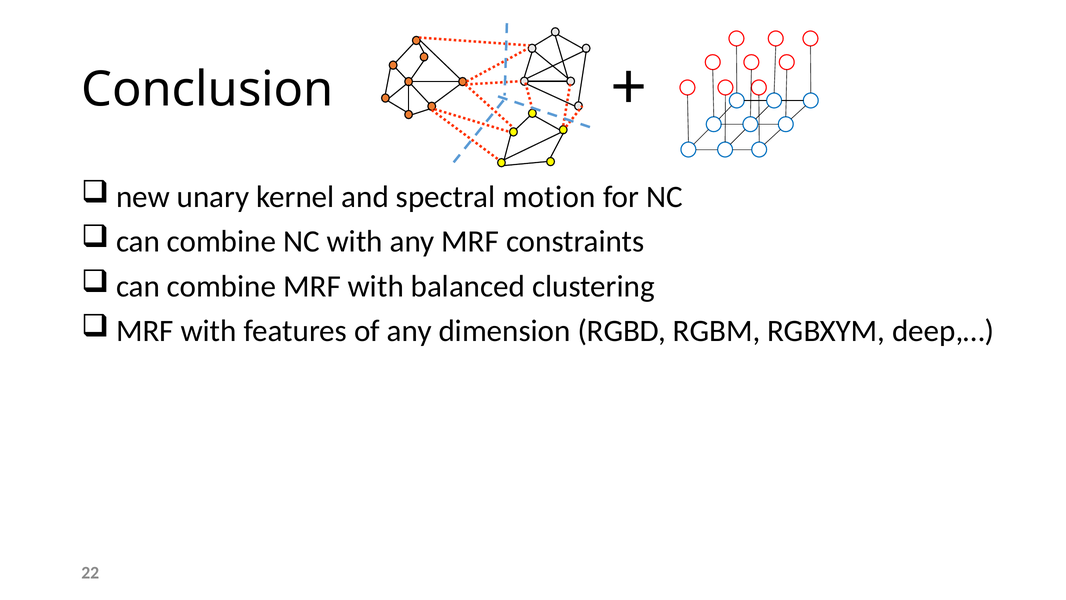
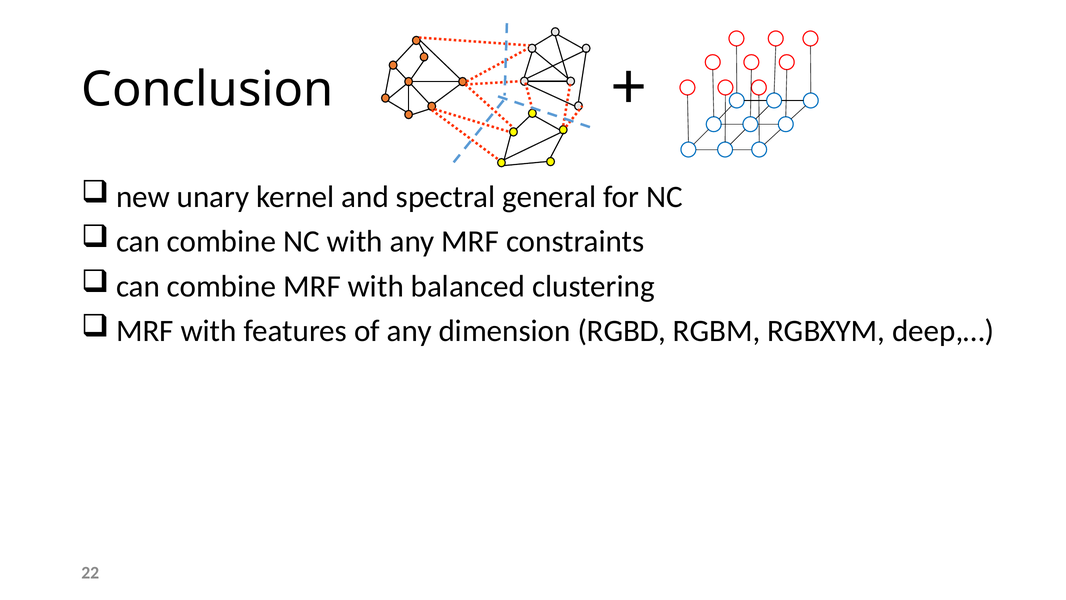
motion: motion -> general (549, 197)
